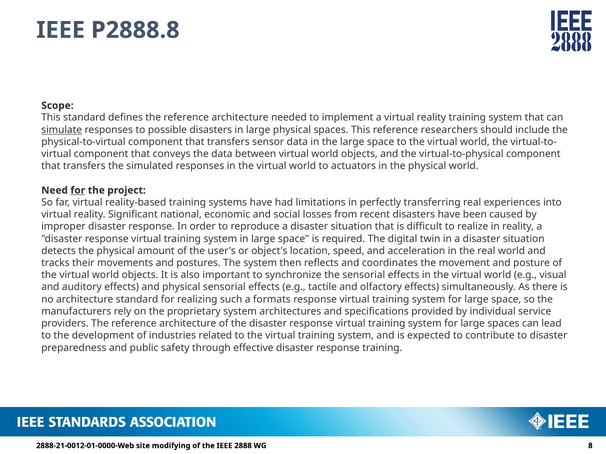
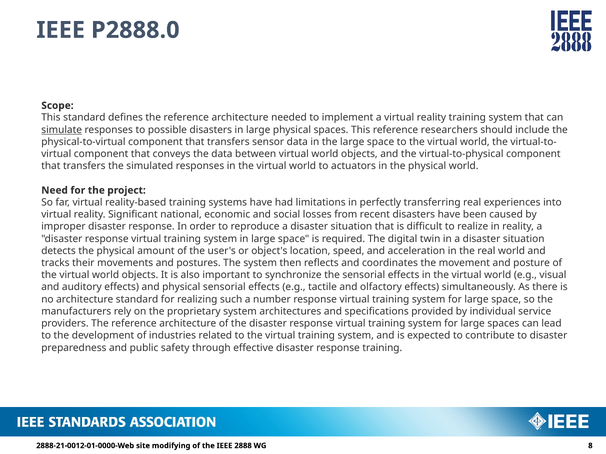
P2888.8: P2888.8 -> P2888.0 (135, 30)
for underline: present -> none (78, 191)
formats: formats -> number (272, 300)
